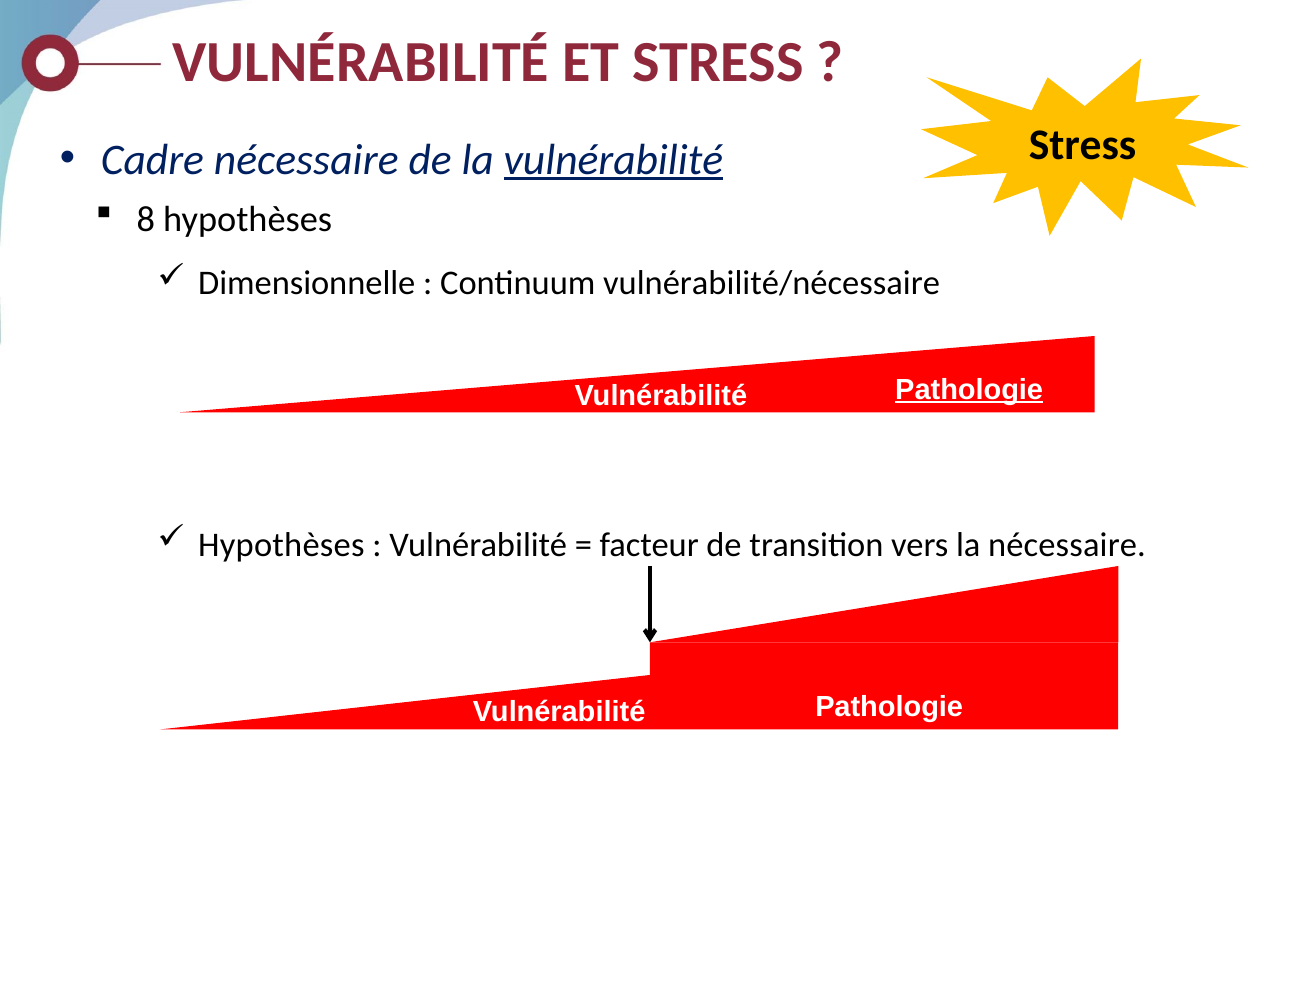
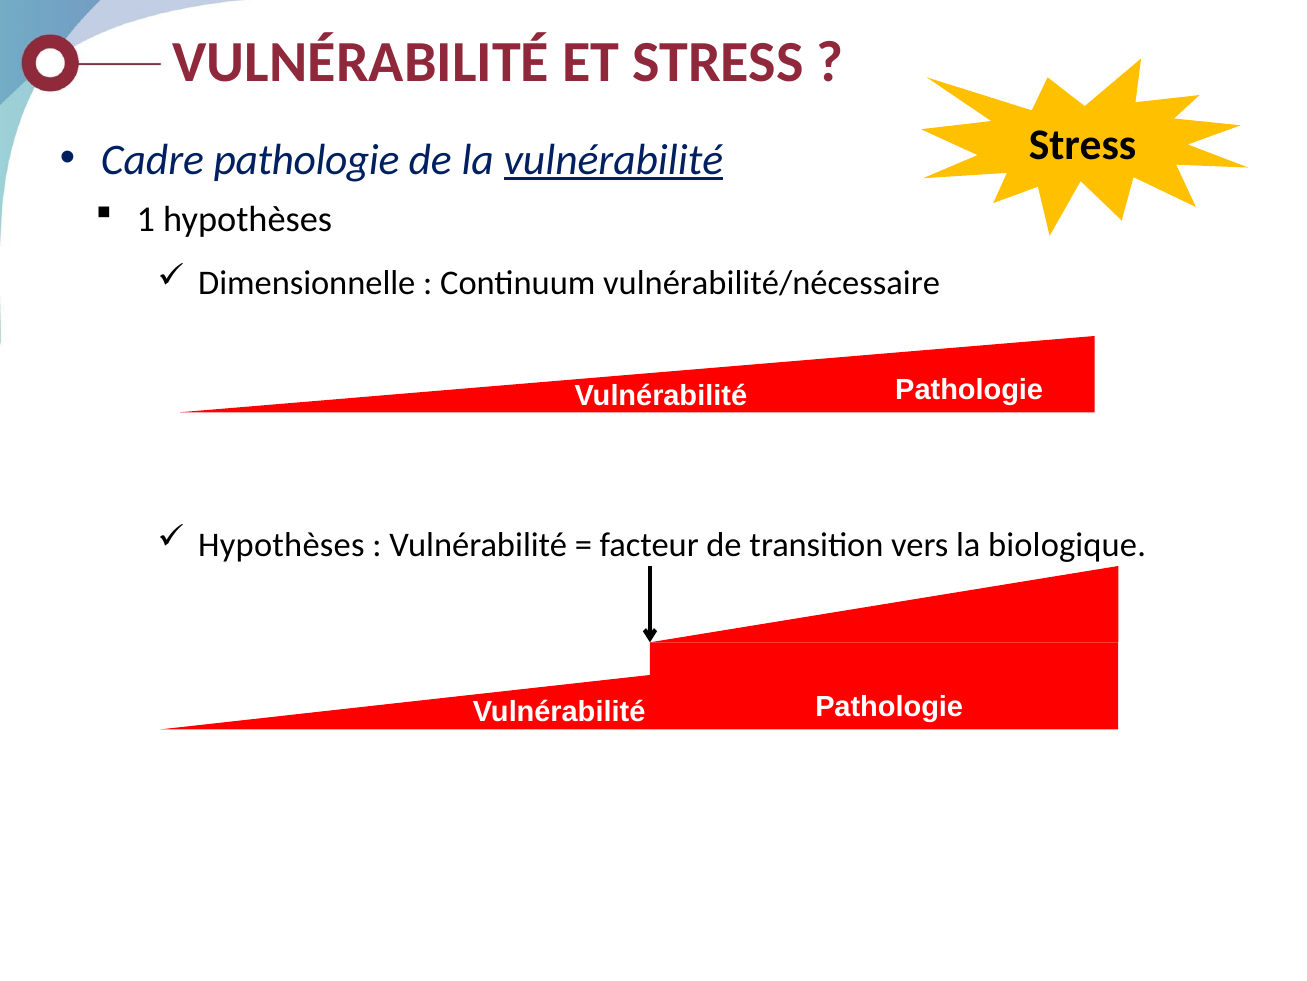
Cadre nécessaire: nécessaire -> pathologie (306, 160)
8: 8 -> 1 (146, 219)
Pathologie underline: present -> none (969, 390)
la nécessaire: nécessaire -> biologique (1067, 545)
